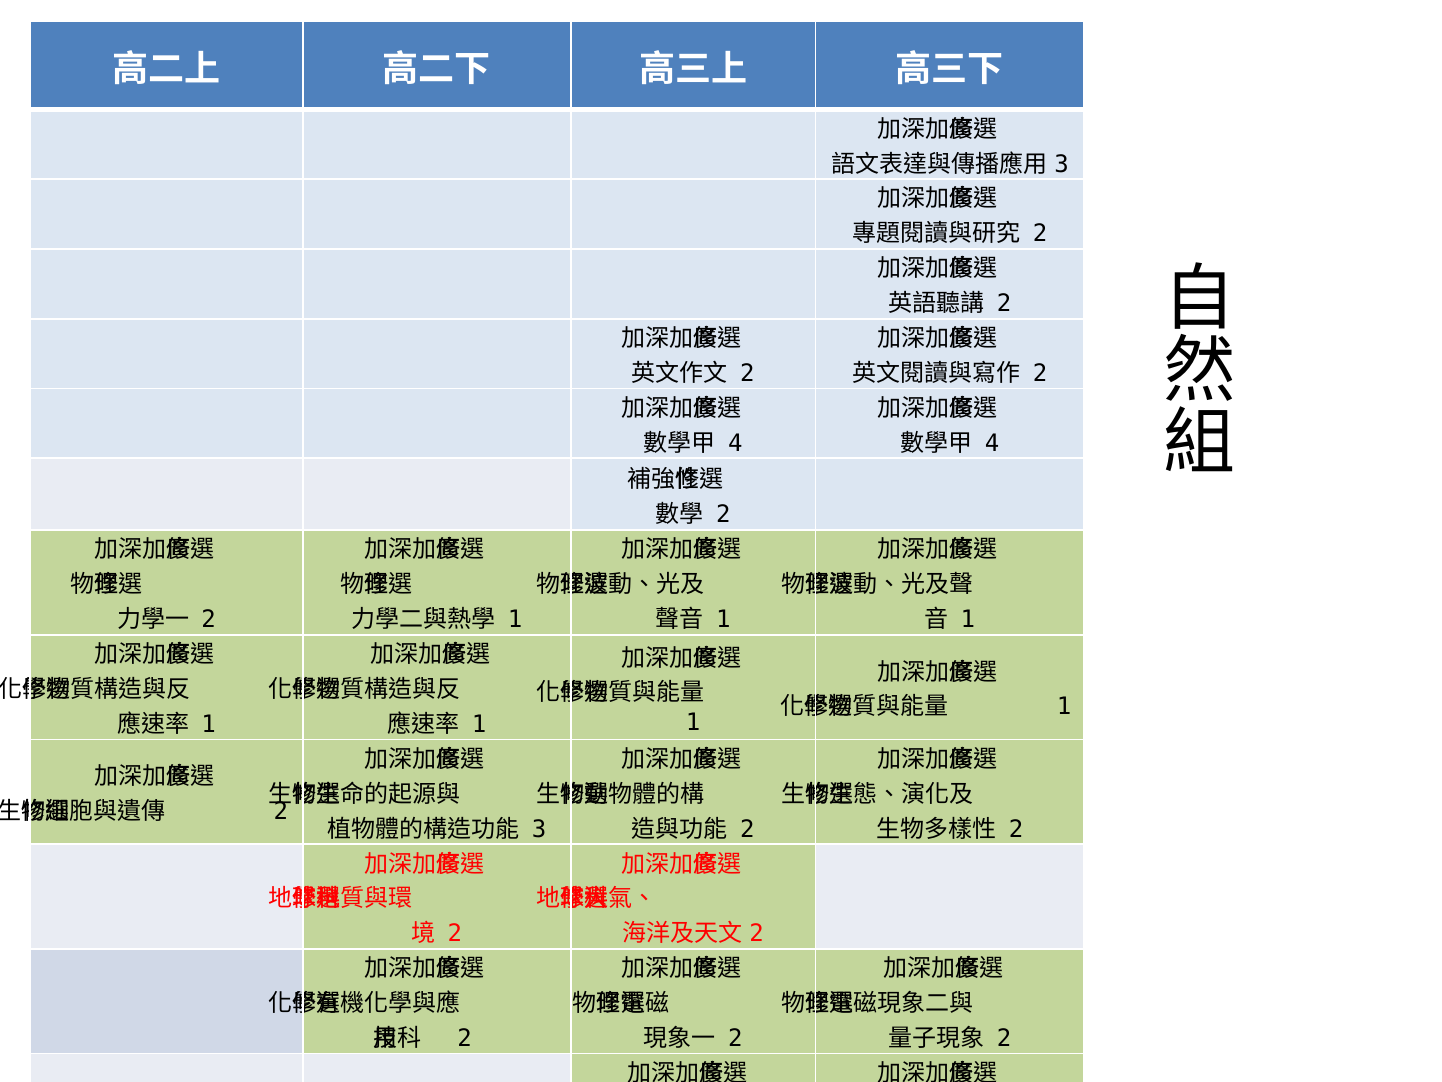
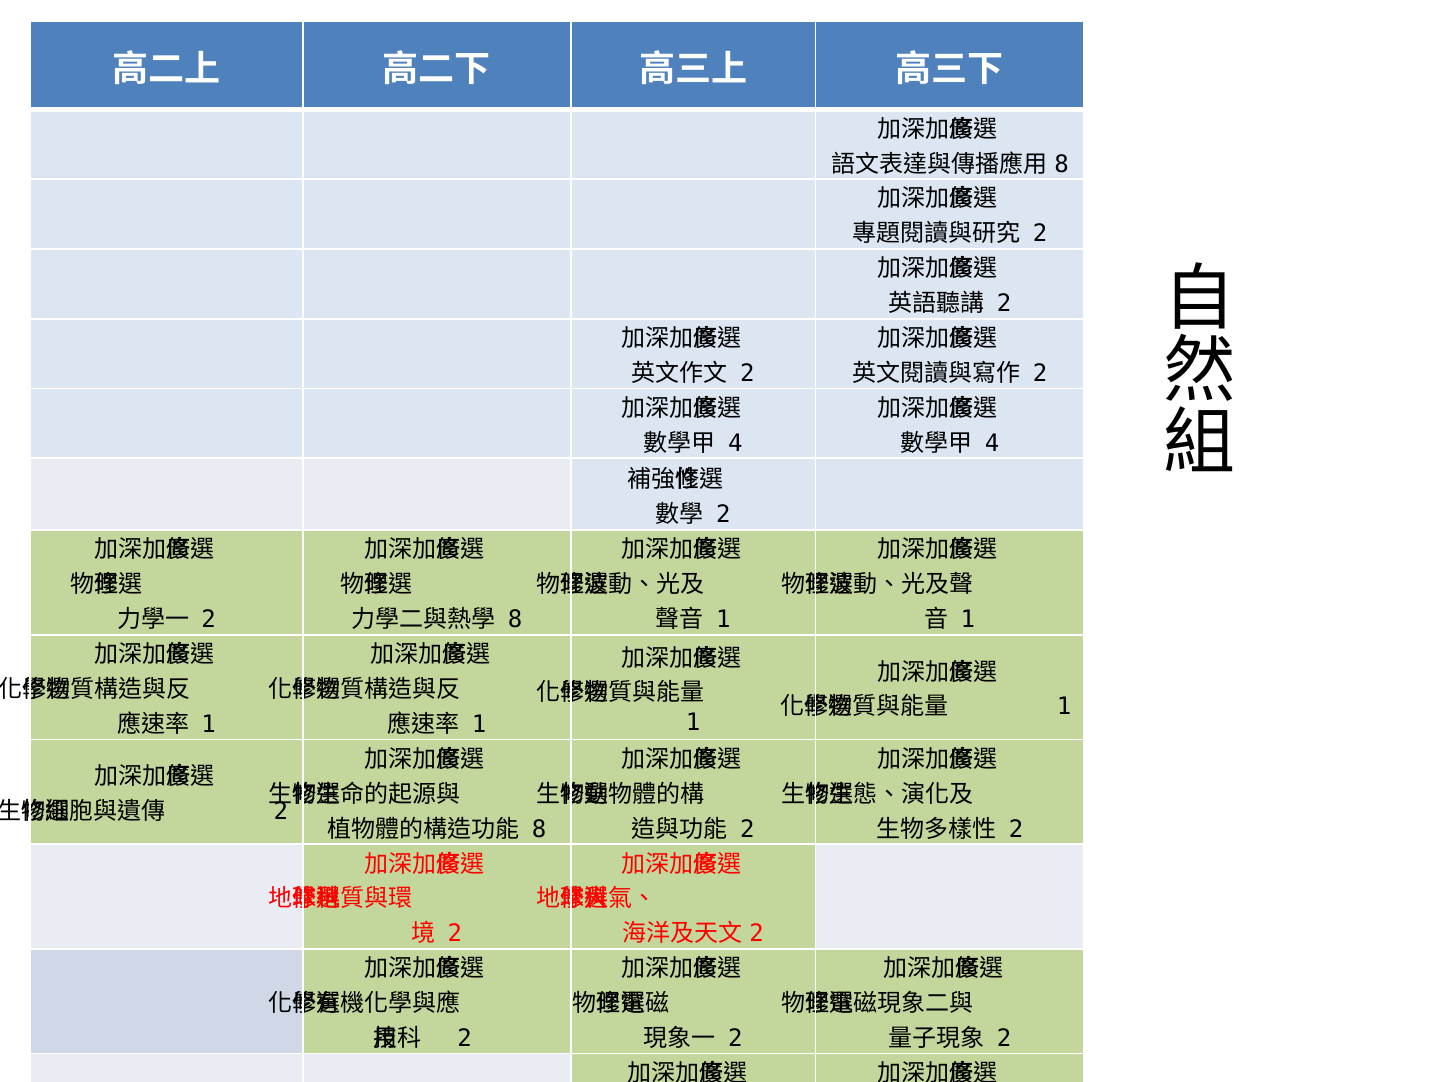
3: 3 -> 8 (1061, 164)
1: 1 -> 8 (515, 620)
3: 3 -> 8 (539, 829)
